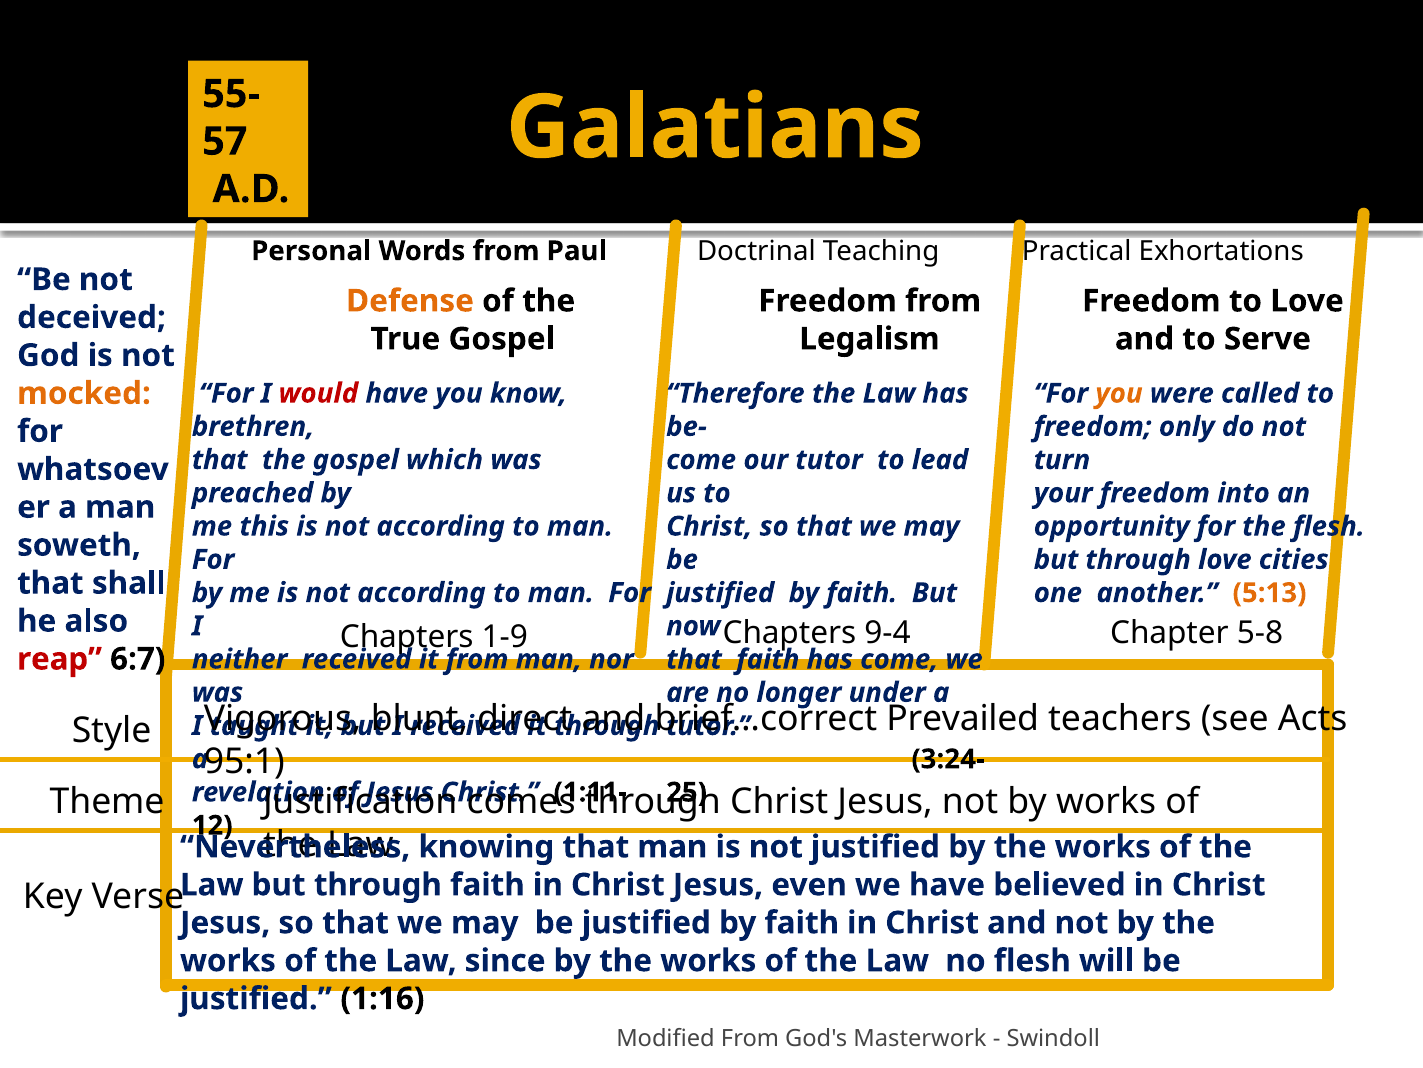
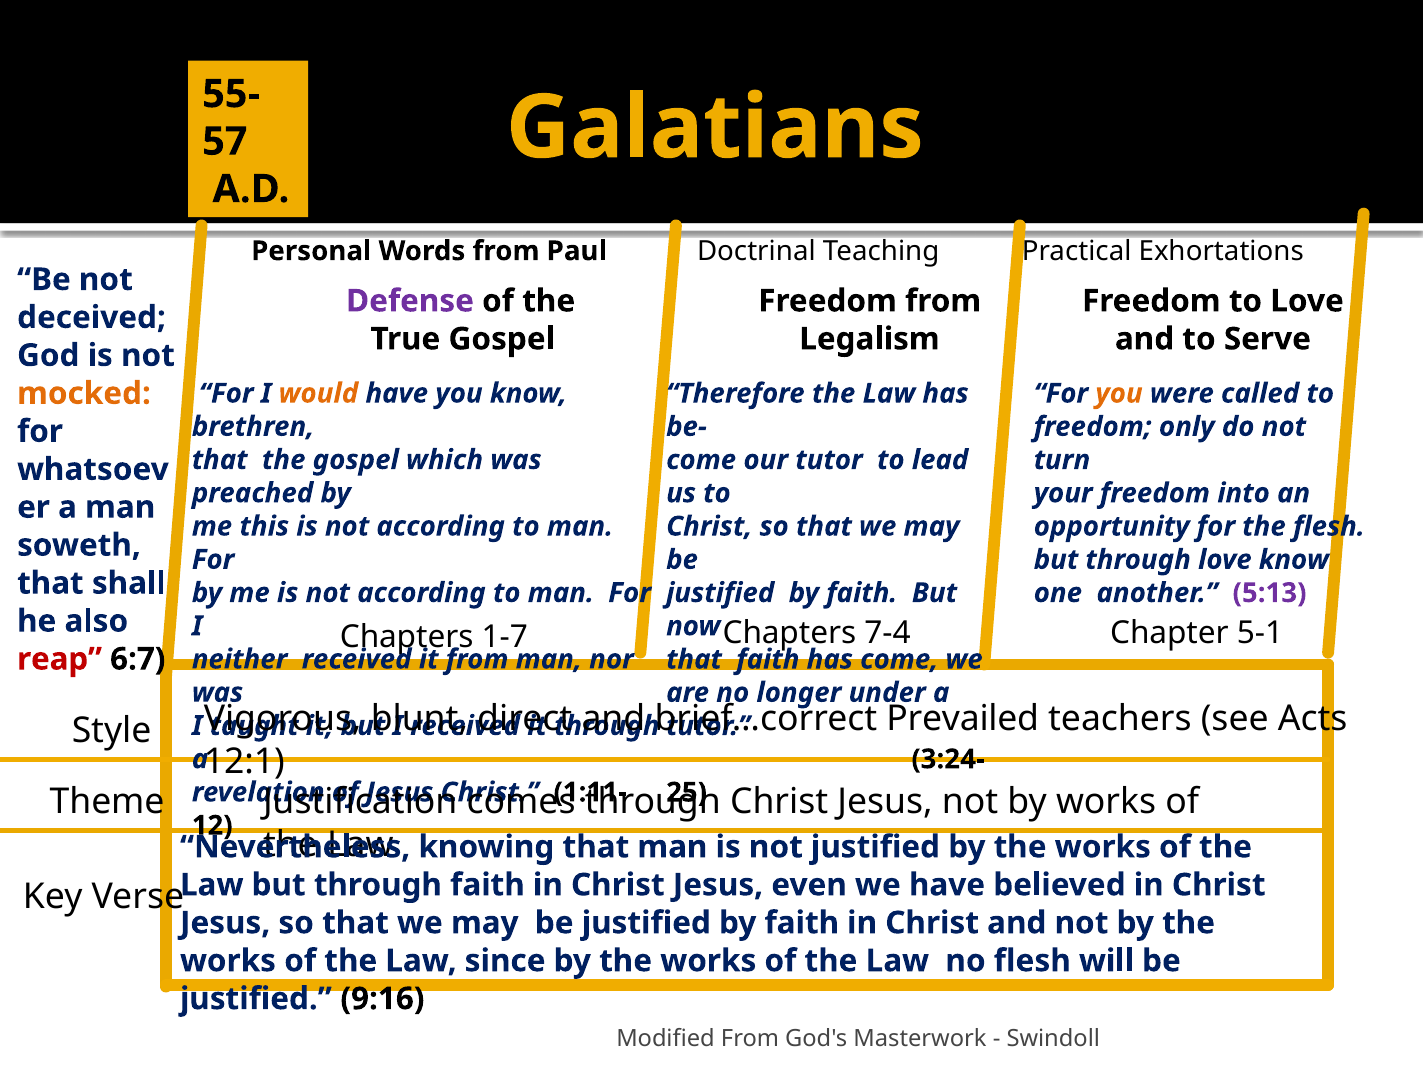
Defense colour: orange -> purple (410, 301)
would colour: red -> orange (318, 393)
love cities: cities -> know (1294, 559)
5:13 colour: orange -> purple (1270, 593)
1-9: 1-9 -> 1-7 (505, 637)
9-4: 9-4 -> 7-4 (887, 633)
5-8: 5-8 -> 5-1 (1260, 633)
95:1: 95:1 -> 12:1 (244, 761)
1:16: 1:16 -> 9:16 (382, 998)
